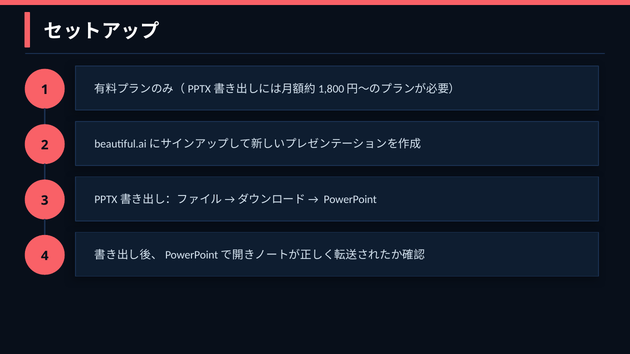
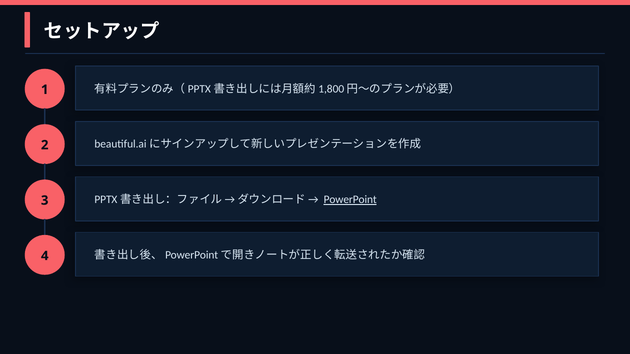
PowerPoint underline: none -> present (350, 200)
